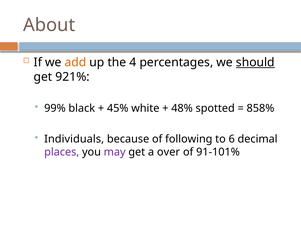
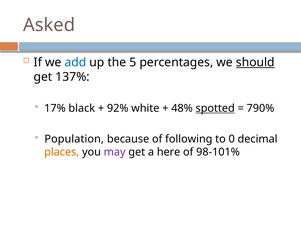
About: About -> Asked (49, 25)
add colour: orange -> blue (75, 62)
4: 4 -> 5 (133, 62)
921%: 921% -> 137% (73, 77)
99%: 99% -> 17% (55, 108)
45%: 45% -> 92% (118, 108)
spotted underline: none -> present (215, 108)
858%: 858% -> 790% (260, 108)
Individuals: Individuals -> Population (74, 139)
6: 6 -> 0 (232, 139)
places colour: purple -> orange (62, 152)
over: over -> here (169, 152)
91-101%: 91-101% -> 98-101% (218, 152)
